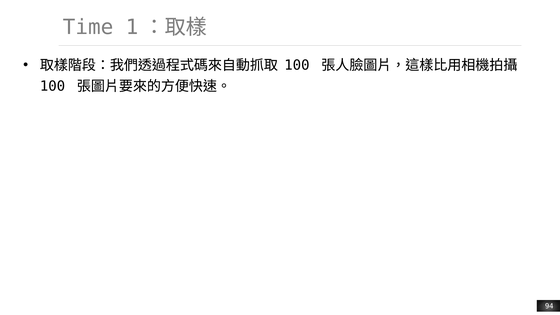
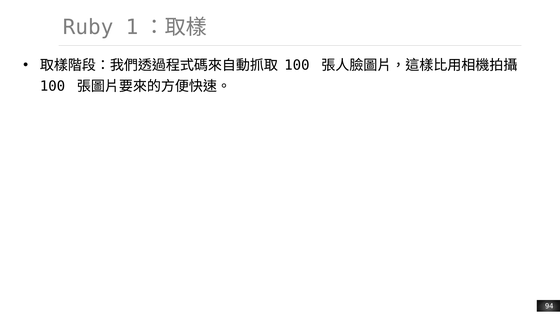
Time: Time -> Ruby (88, 27)
